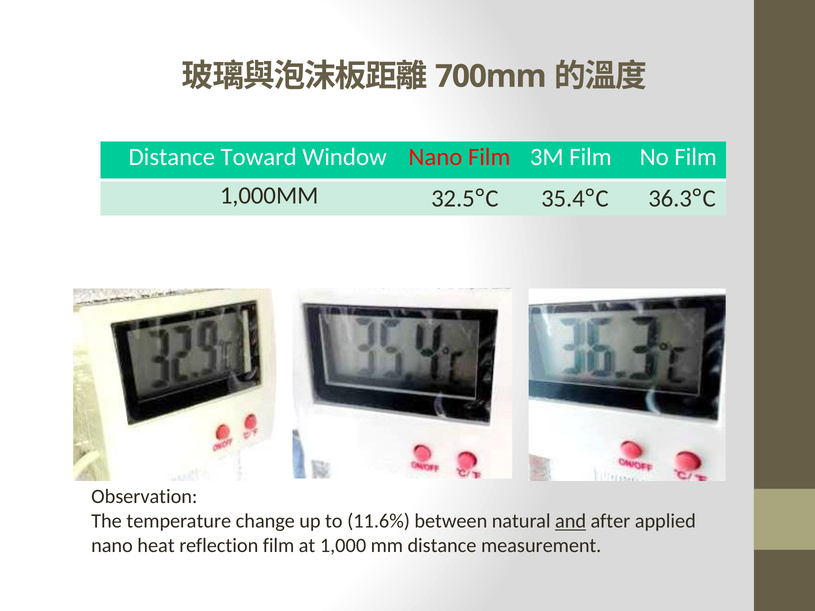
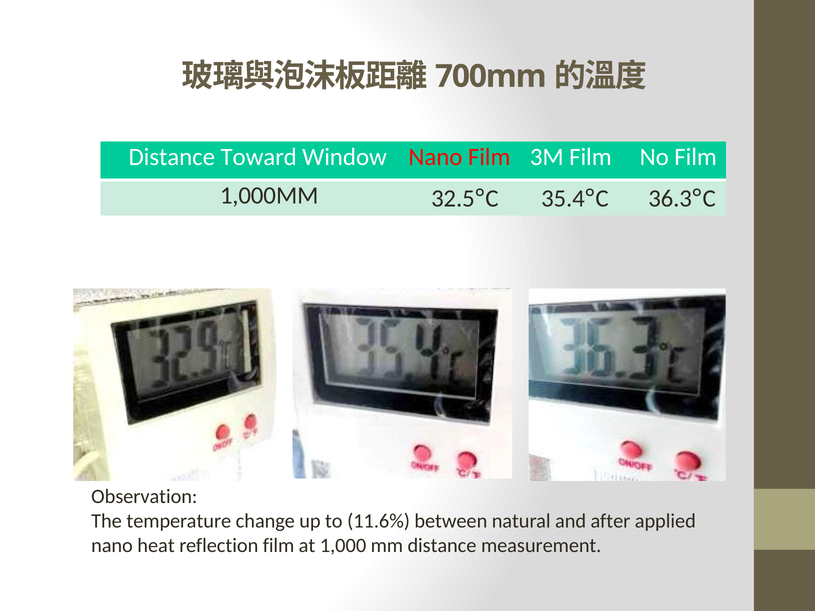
and underline: present -> none (571, 521)
